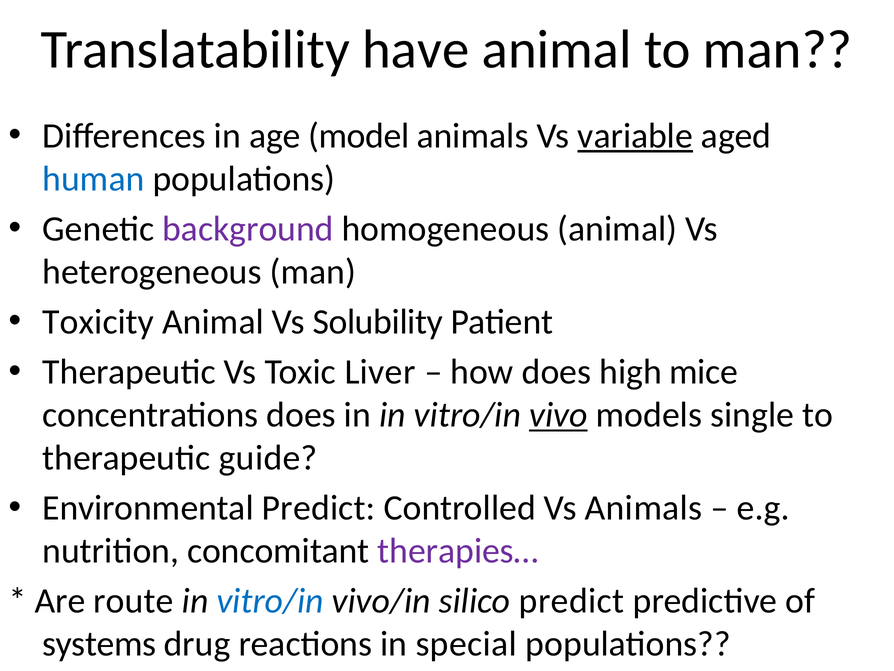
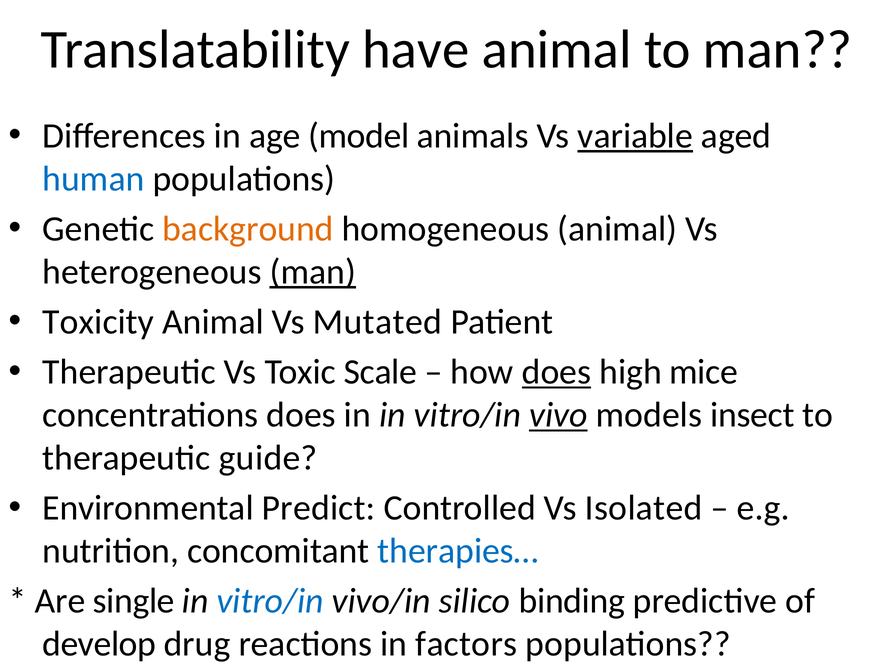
background colour: purple -> orange (248, 229)
man underline: none -> present (313, 272)
Solubility: Solubility -> Mutated (377, 322)
Liver: Liver -> Scale (380, 372)
does underline: none -> present (556, 372)
single: single -> insect (752, 415)
Vs Animals: Animals -> Isolated (644, 508)
therapies… colour: purple -> blue (458, 551)
route: route -> single (134, 601)
silico predict: predict -> binding (572, 601)
systems: systems -> develop (99, 644)
special: special -> factors (466, 644)
